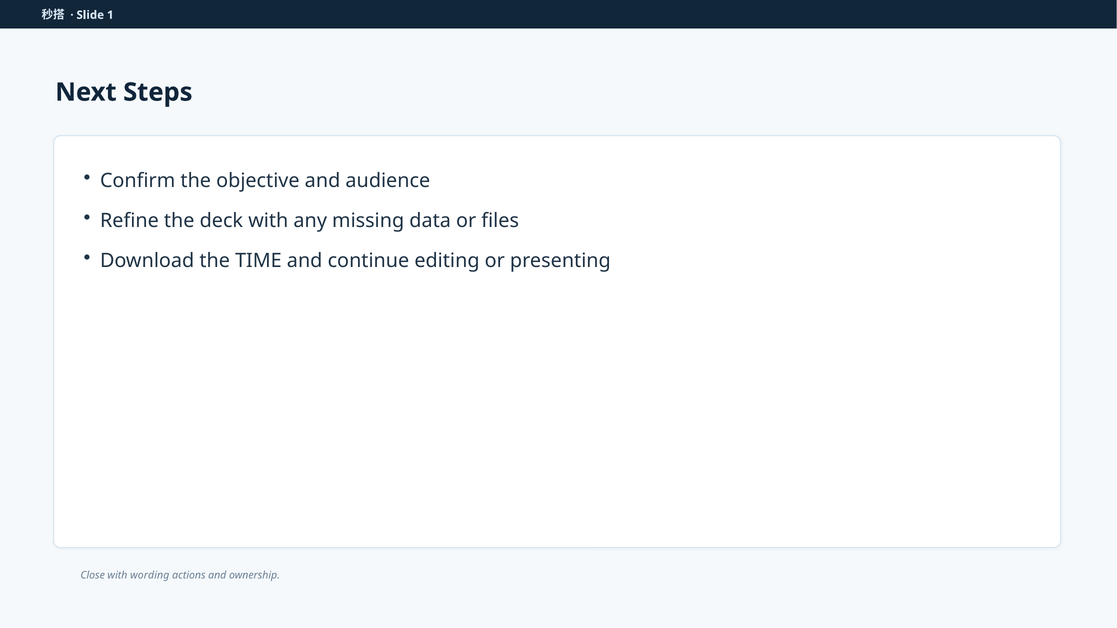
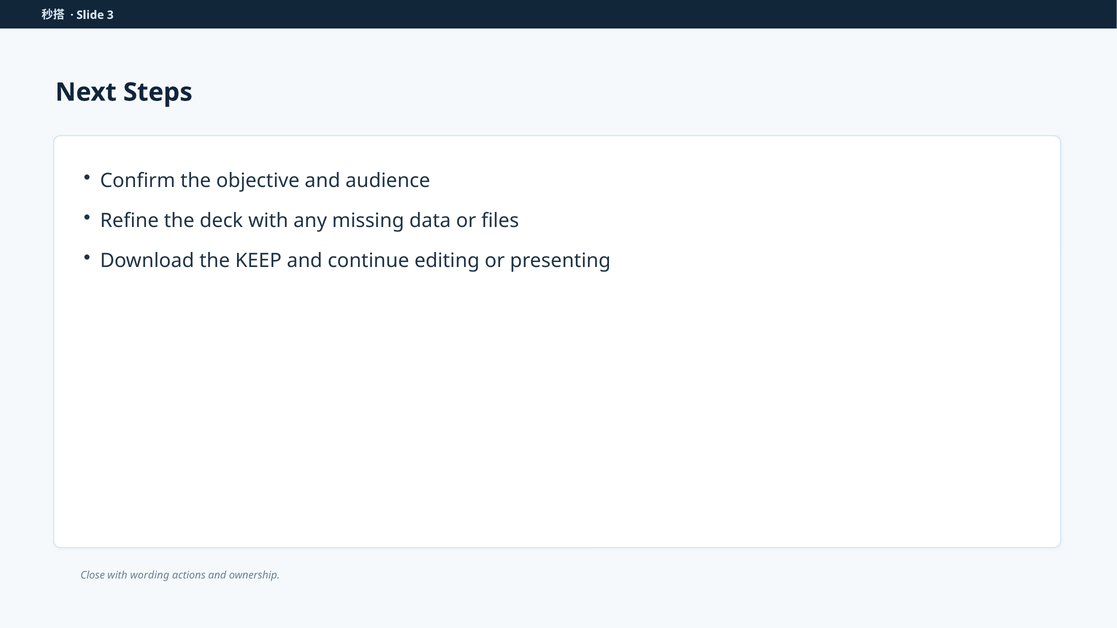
1: 1 -> 3 (110, 15)
TIME: TIME -> KEEP (258, 261)
